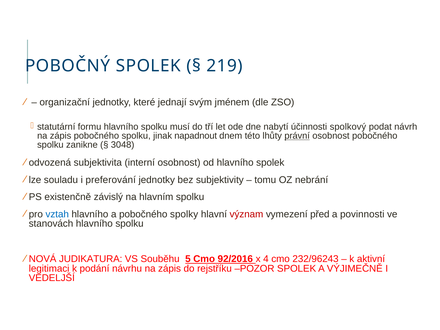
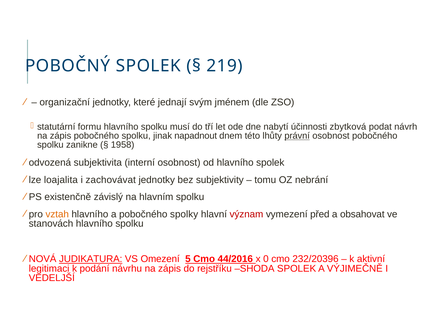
spolkový: spolkový -> zbytková (348, 127)
3048: 3048 -> 1958 (123, 145)
souladu: souladu -> loajalita (61, 180)
preferování: preferování -> zachovávat (111, 180)
vztah colour: blue -> orange (57, 214)
povinnosti: povinnosti -> obsahovat (362, 214)
JUDIKATURA underline: none -> present (91, 259)
Souběhu: Souběhu -> Omezení (160, 259)
92/2016: 92/2016 -> 44/2016 (235, 259)
4: 4 -> 0 (266, 259)
232/96243: 232/96243 -> 232/20396 (316, 259)
POZOR: POZOR -> SHODA (254, 269)
